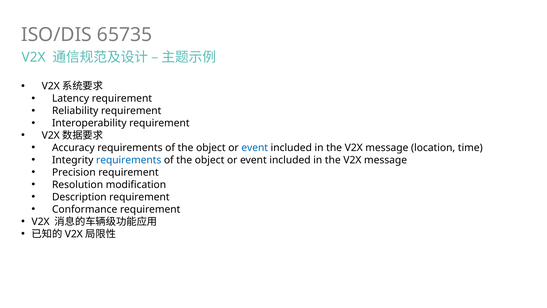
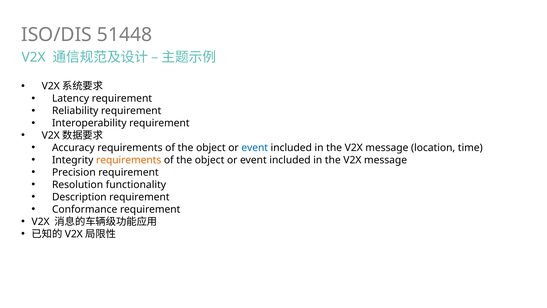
65735: 65735 -> 51448 (125, 35)
requirements colour: blue -> orange (129, 160)
modification: modification -> functionality (136, 185)
